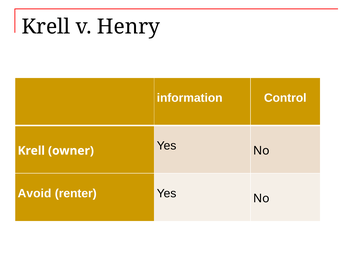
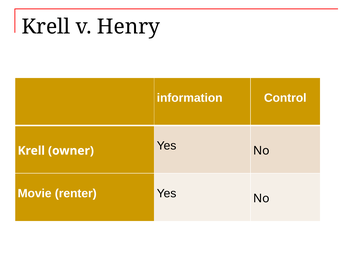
Avoid: Avoid -> Movie (35, 194)
